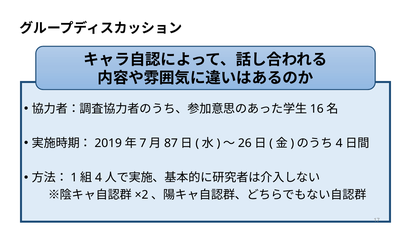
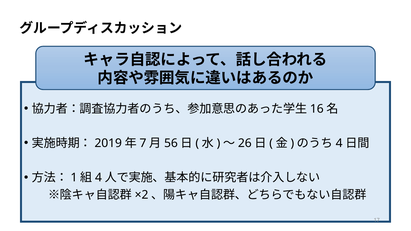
87: 87 -> 56 (171, 143)
